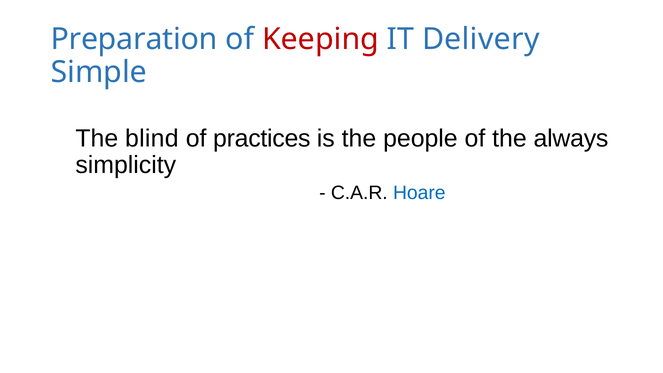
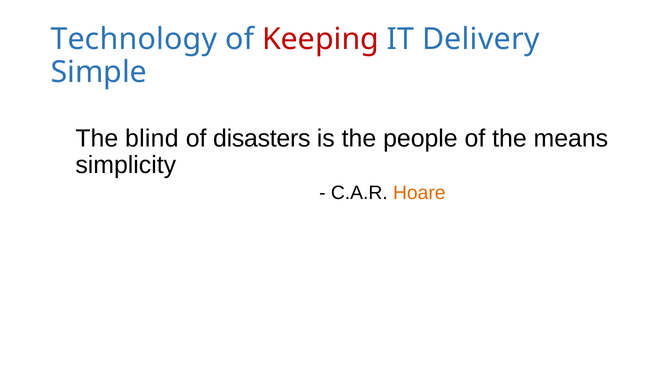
Preparation: Preparation -> Technology (134, 39)
practices: practices -> disasters (262, 138)
always: always -> means (571, 138)
Hoare colour: blue -> orange (419, 193)
